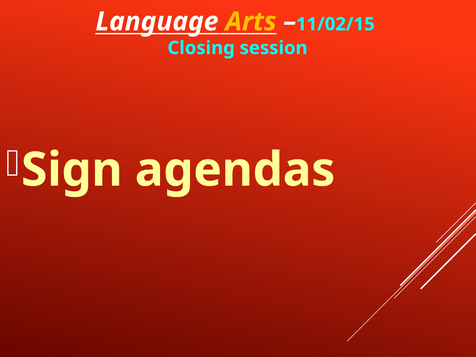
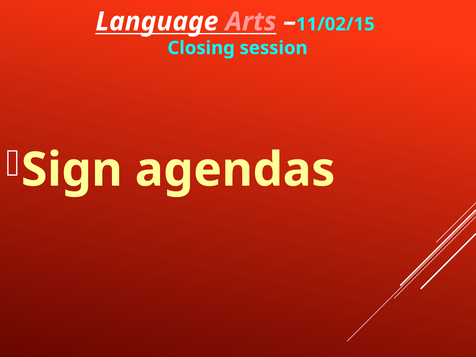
Arts colour: yellow -> pink (251, 22)
